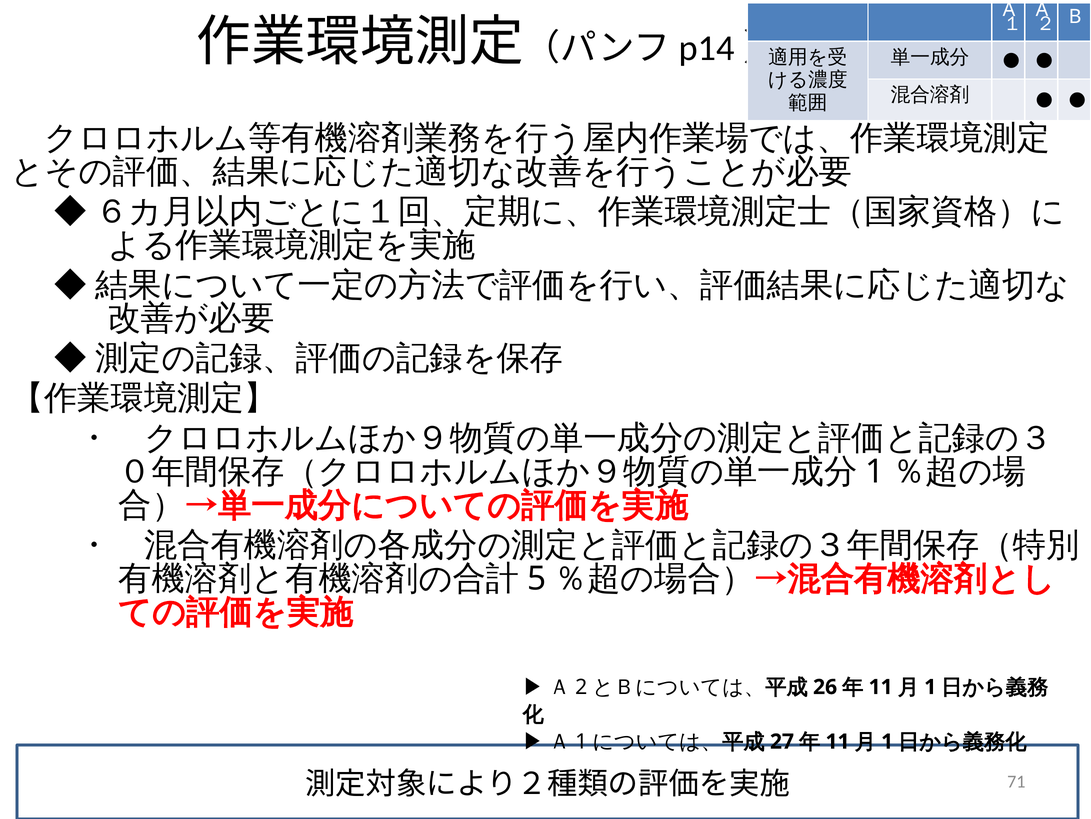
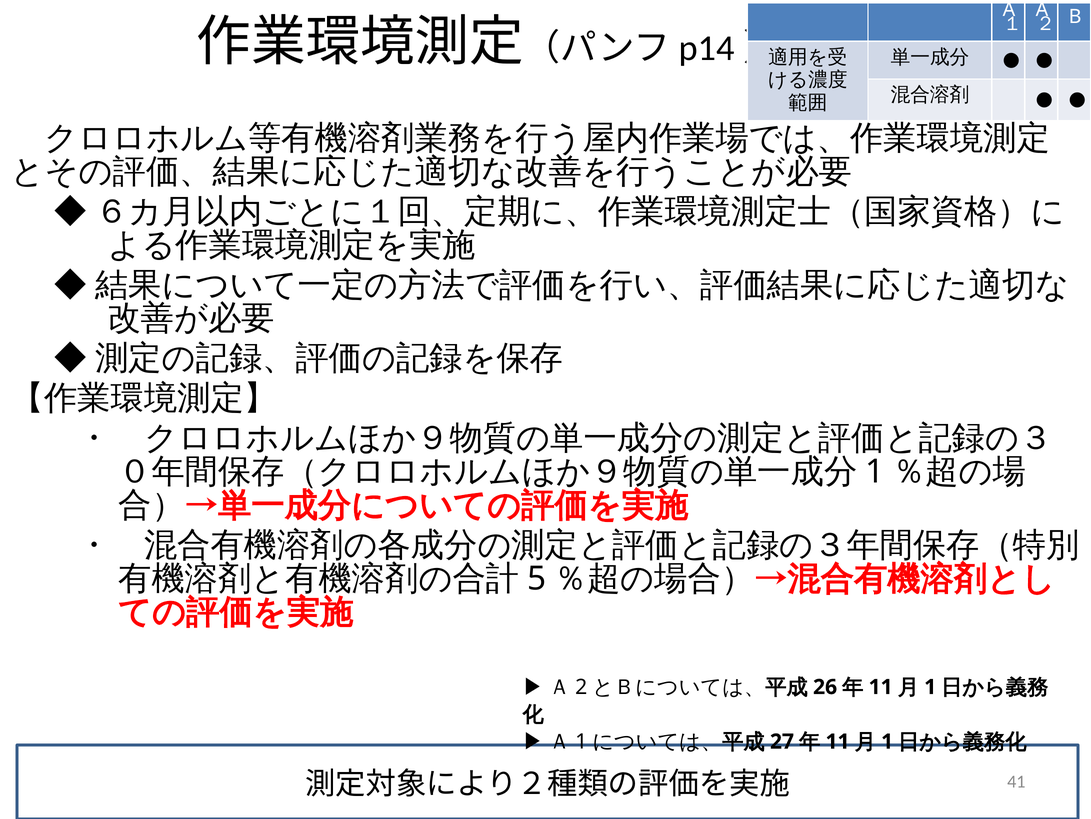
71: 71 -> 41 (1016, 781)
